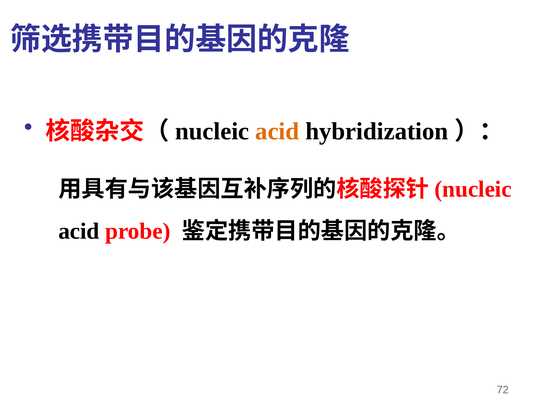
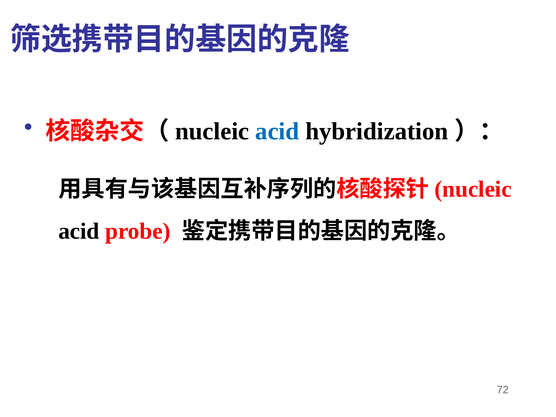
acid colour: orange -> blue (277, 131)
